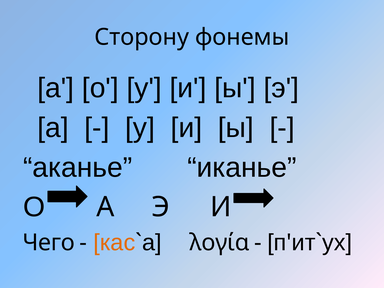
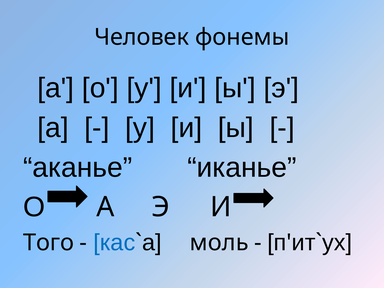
Сторону: Сторону -> Человек (142, 37)
Чего: Чего -> Того (49, 243)
кас colour: orange -> blue (114, 243)
λογία: λογία -> моль (219, 243)
